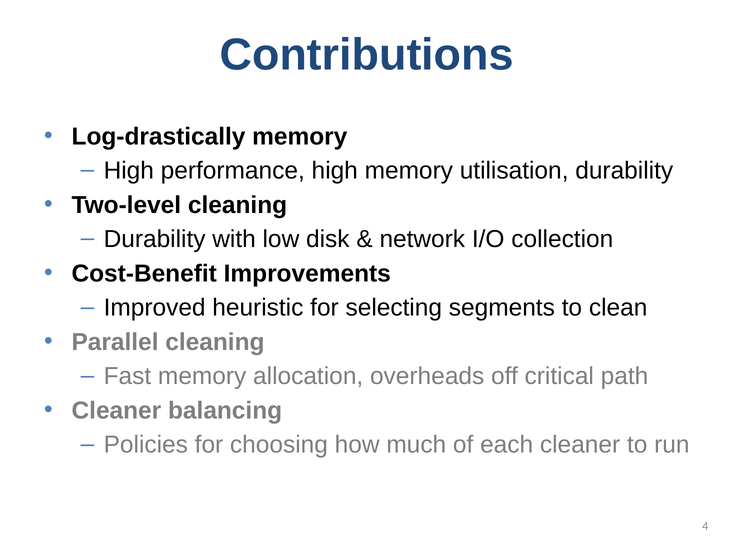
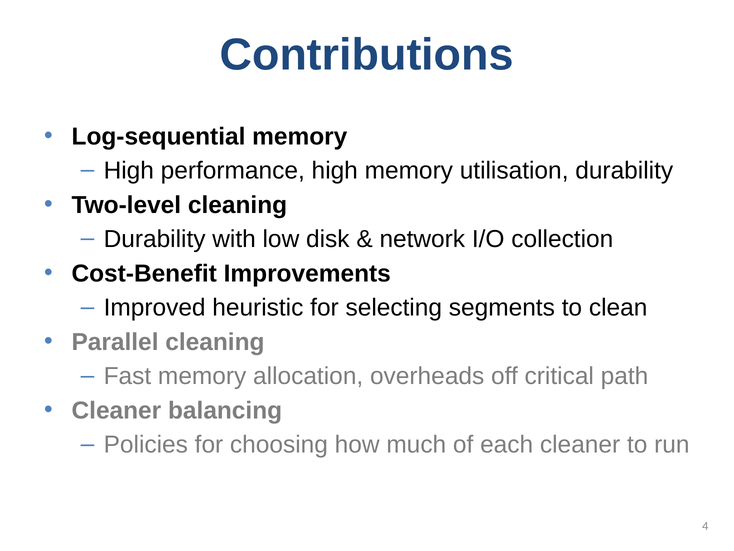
Log-drastically: Log-drastically -> Log-sequential (159, 136)
